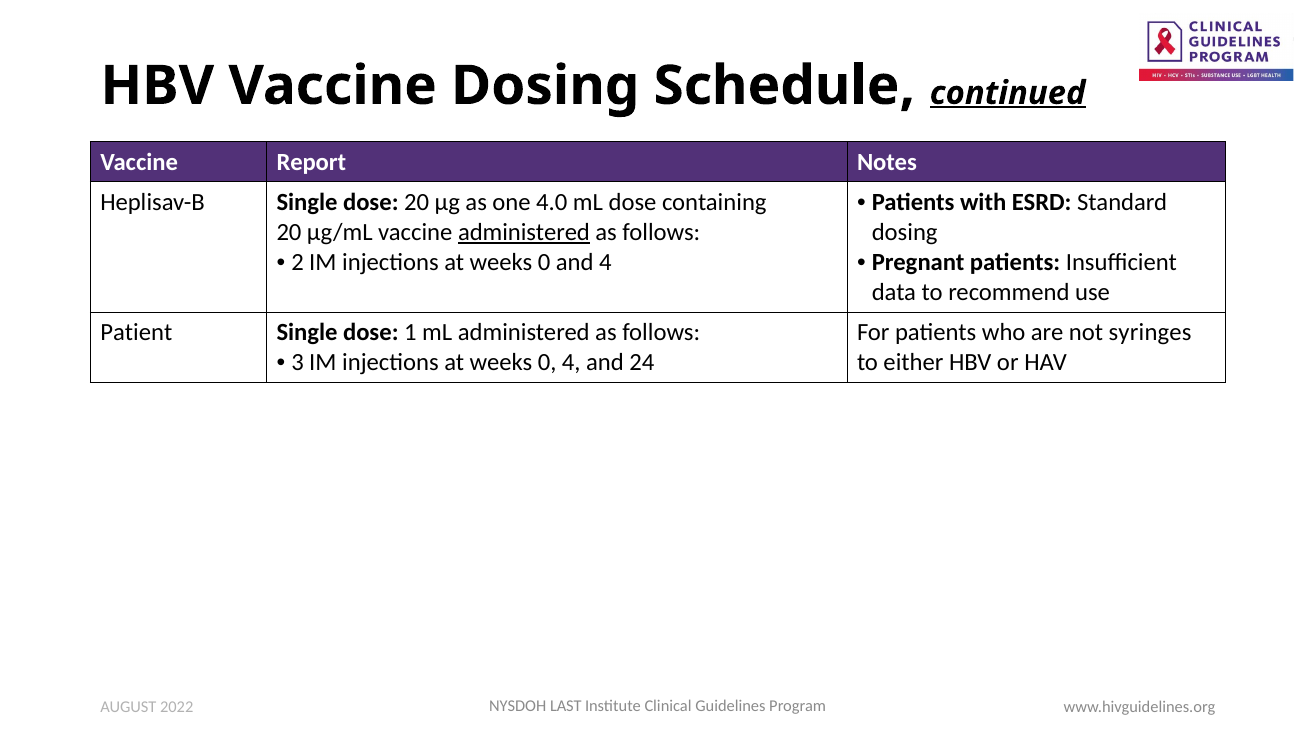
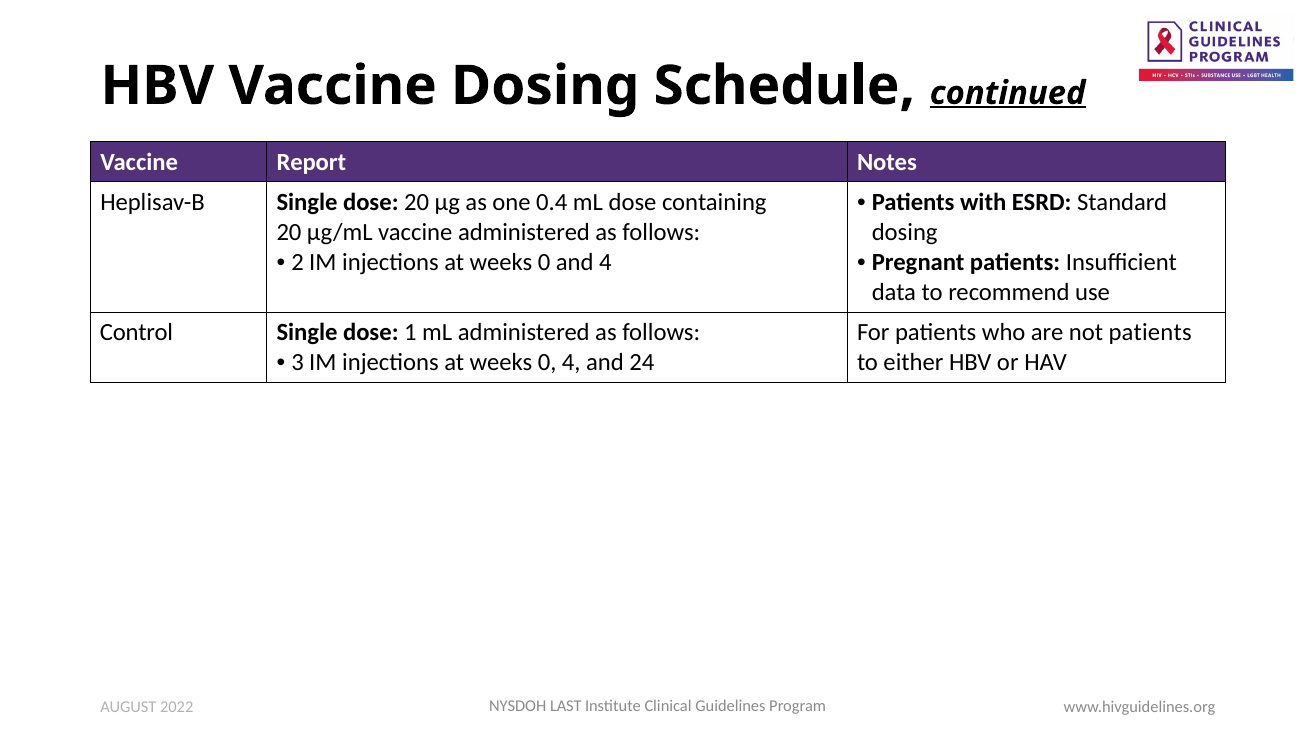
4.0: 4.0 -> 0.4 (552, 202)
administered underline: present -> none (524, 232)
Patient: Patient -> Control (136, 333)
not syringes: syringes -> patients (1150, 333)
